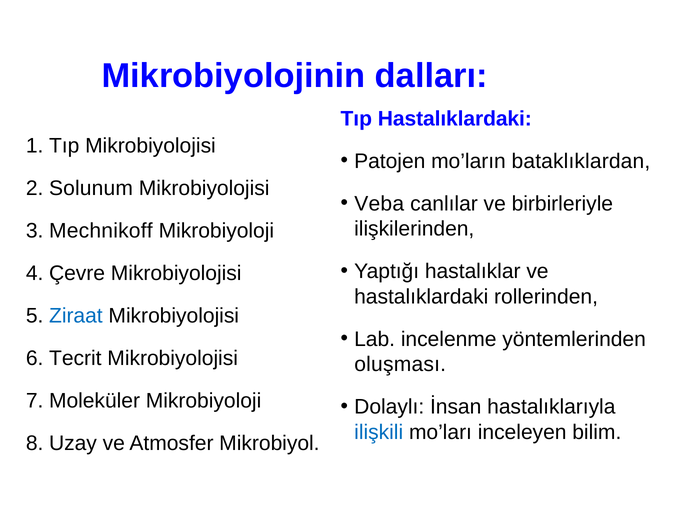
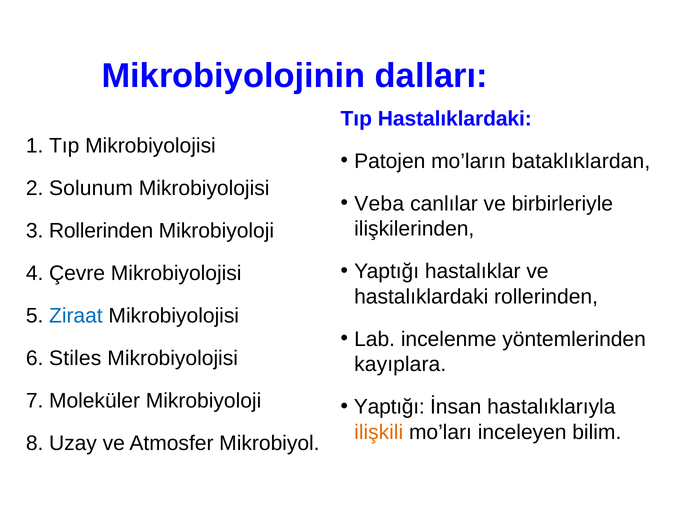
Mechnikoff: Mechnikoff -> Rollerinden (101, 231)
Tecrit: Tecrit -> Stiles (75, 358)
oluşması: oluşması -> kayıplara (400, 364)
Dolaylı: Dolaylı -> Yaptığı (389, 407)
ilişkili colour: blue -> orange (379, 432)
